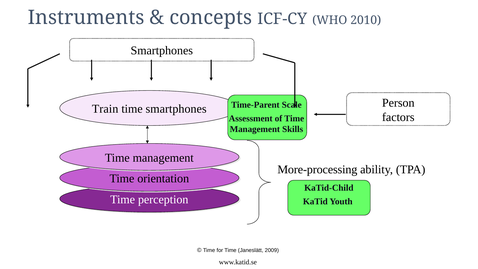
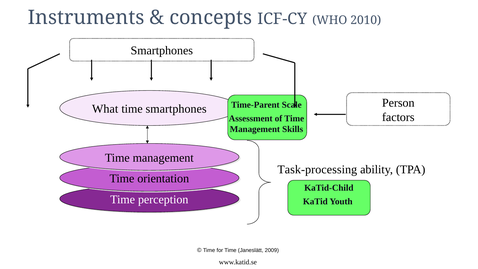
Train: Train -> What (105, 109)
More-processing: More-processing -> Task-processing (317, 170)
